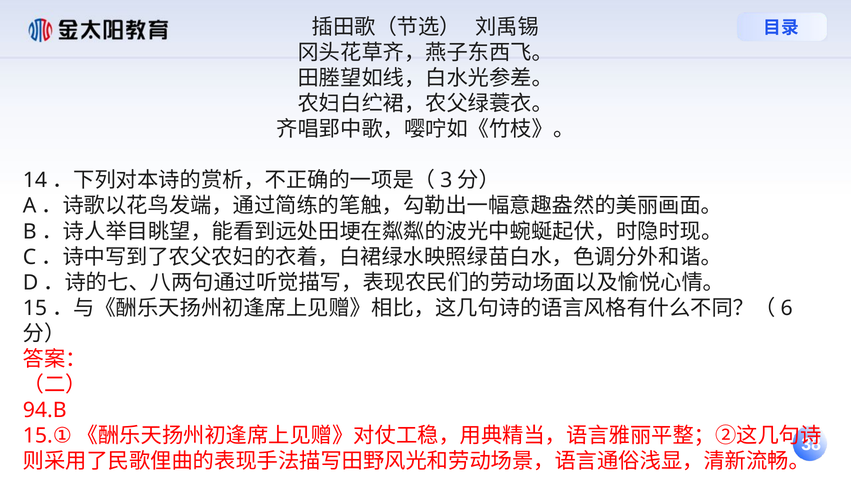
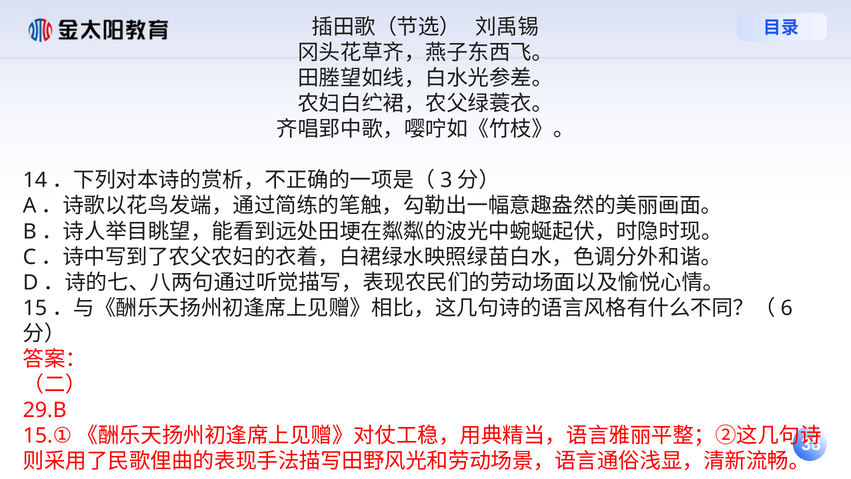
94.B: 94.B -> 29.B (45, 410)
